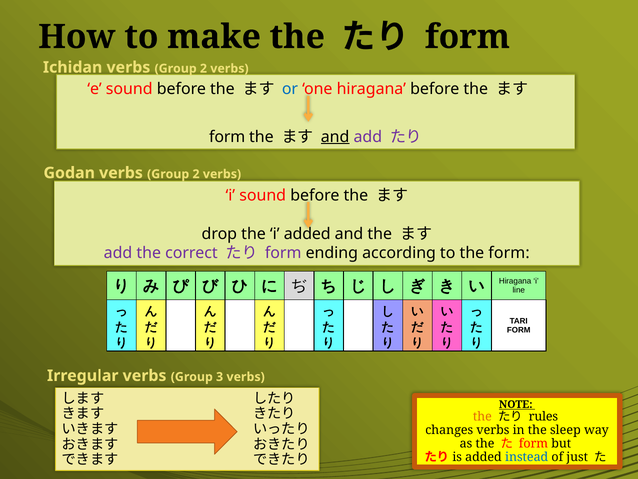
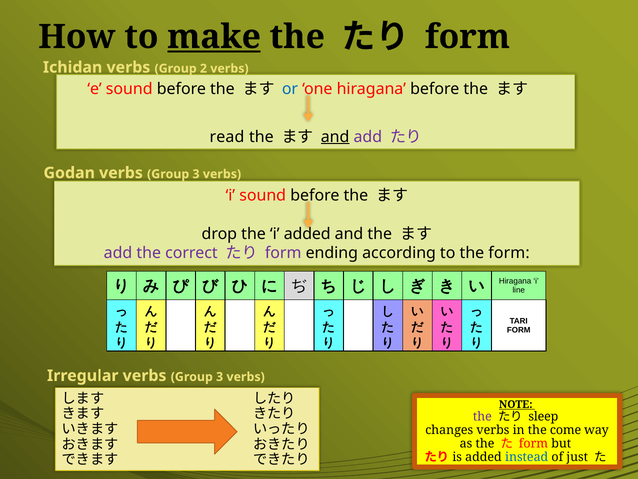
make underline: none -> present (214, 37)
form: form -> read (227, 137)
Godan verbs Group 2: 2 -> 3 (196, 174)
the colour: orange -> purple (482, 416)
rules: rules -> sleep (543, 416)
sleep: sleep -> come (566, 430)
